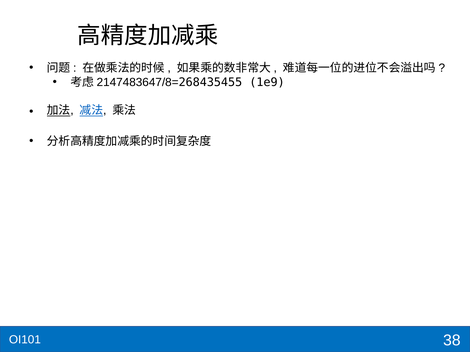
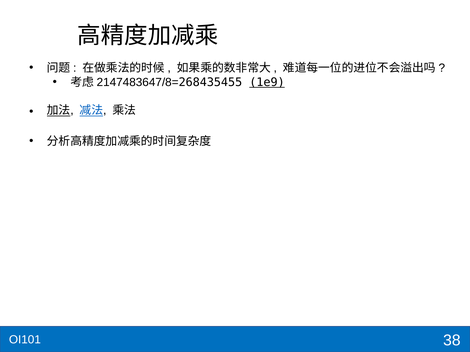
1e9 underline: none -> present (267, 82)
